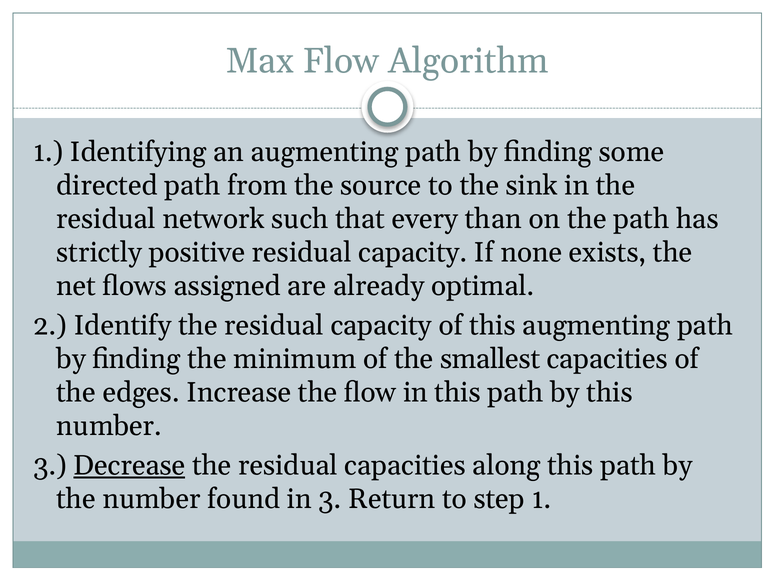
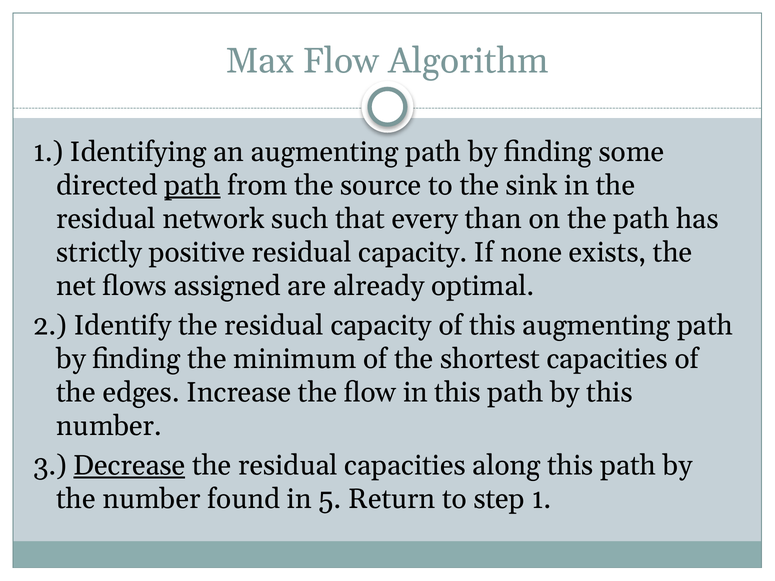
path underline: none -> present (192, 186)
smallest: smallest -> shortest (490, 359)
in 3: 3 -> 5 (330, 499)
